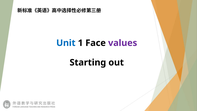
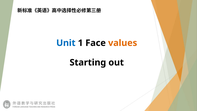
values colour: purple -> orange (123, 43)
